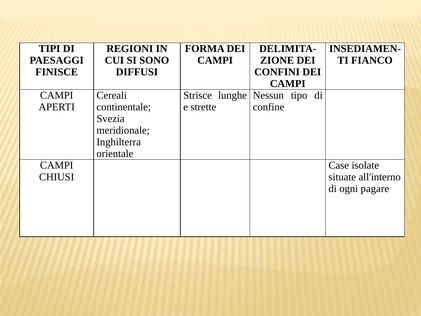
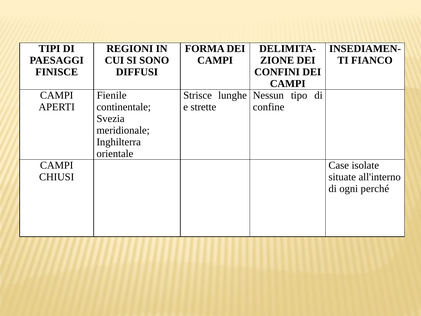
Cereali: Cereali -> Fienile (112, 95)
pagare: pagare -> perché (375, 189)
